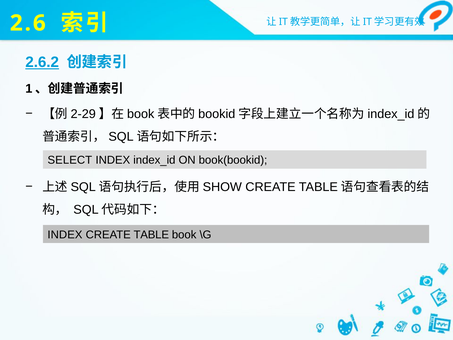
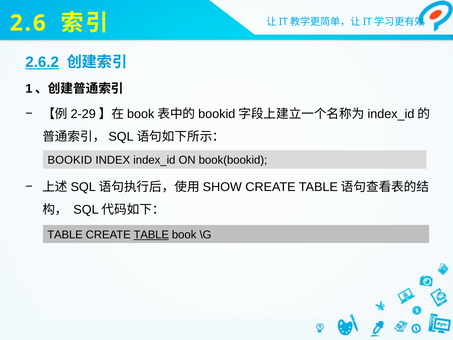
SELECT: SELECT -> BOOKID (70, 160)
INDEX: INDEX -> TABLE (65, 235)
TABLE underline: none -> present (151, 235)
